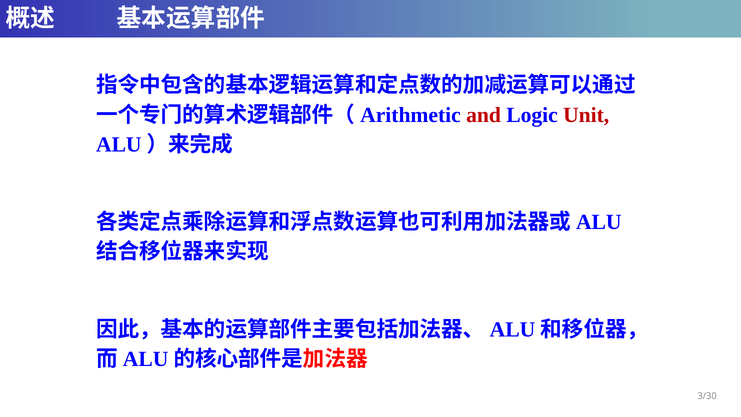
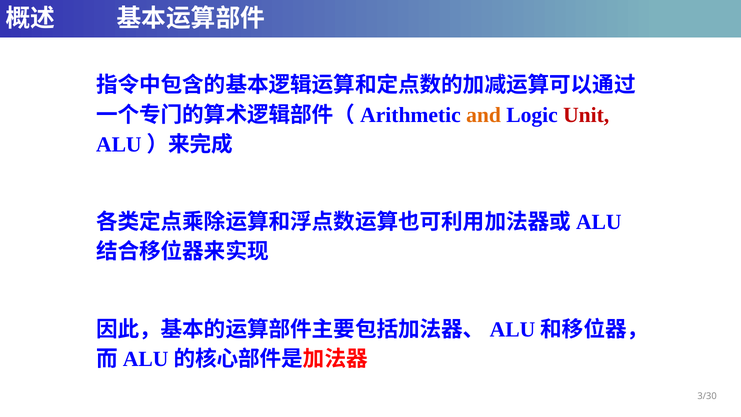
and colour: red -> orange (484, 115)
